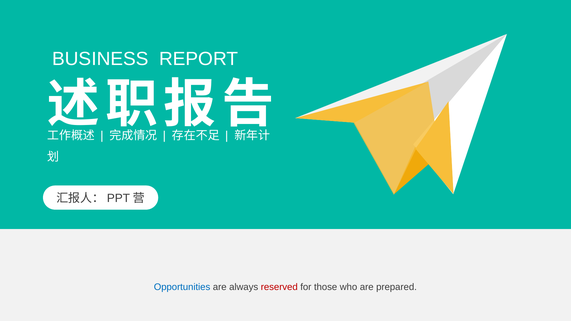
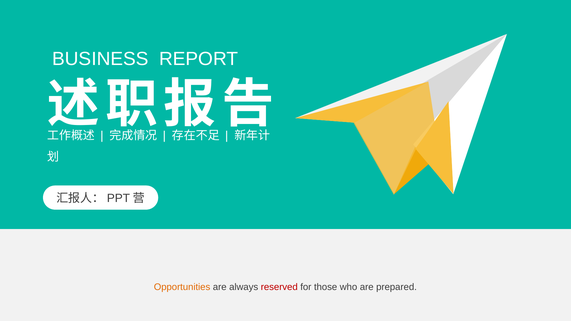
Opportunities colour: blue -> orange (182, 287)
